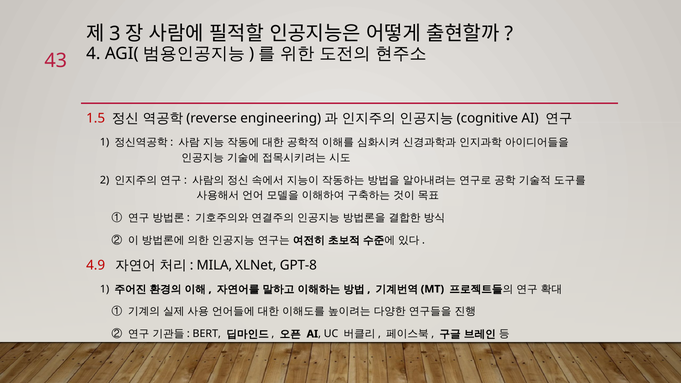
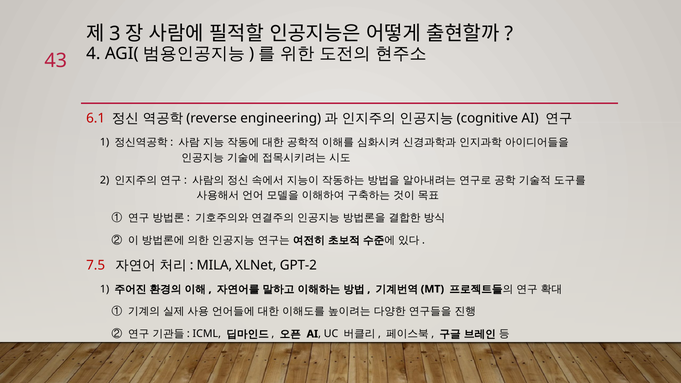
1.5: 1.5 -> 6.1 (96, 118)
4.9: 4.9 -> 7.5 (96, 265)
GPT-8: GPT-8 -> GPT-2 (298, 265)
BERT: BERT -> ICML (207, 334)
